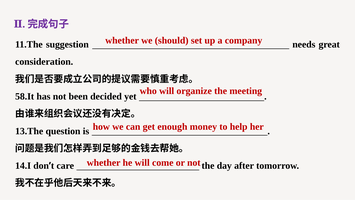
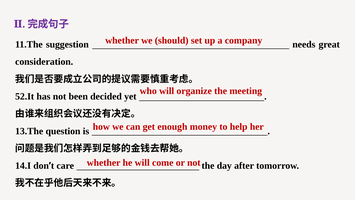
58.It: 58.It -> 52.It (25, 96)
